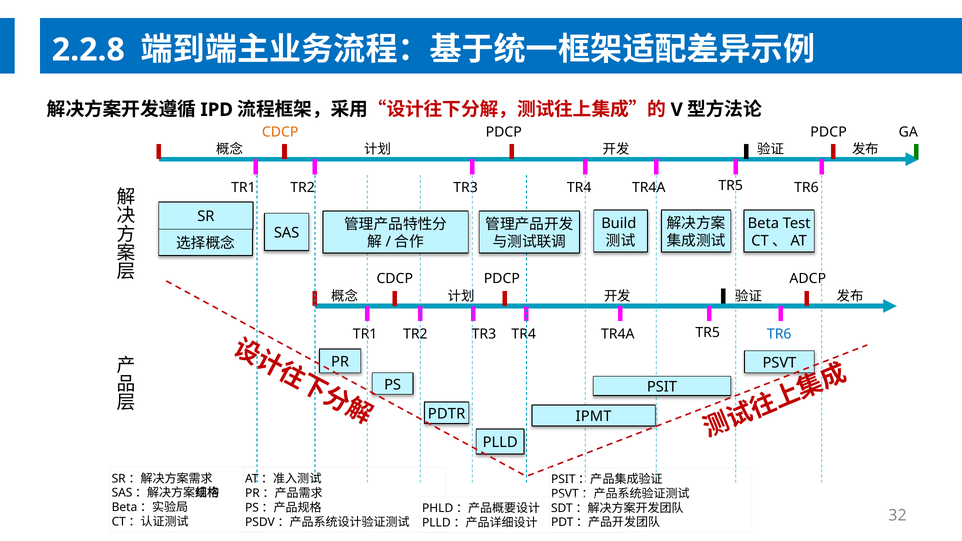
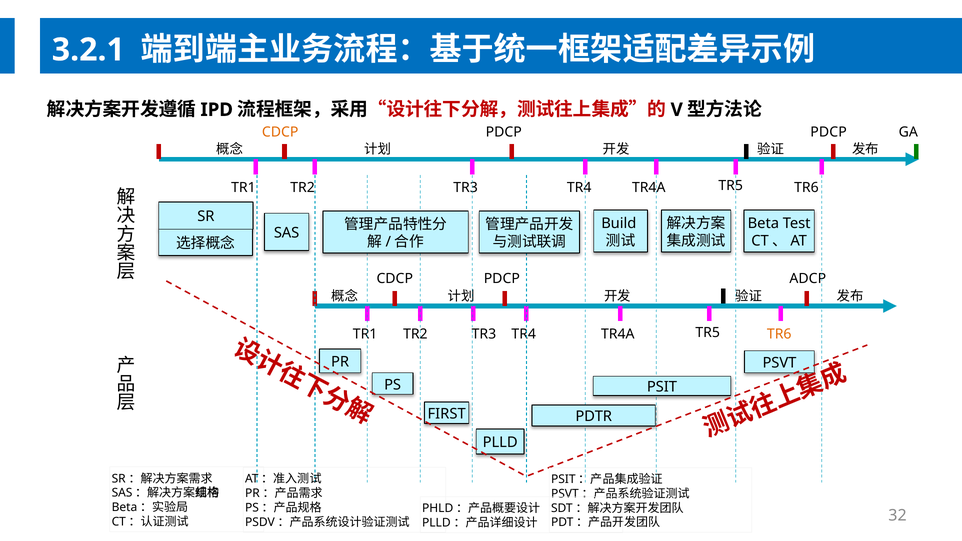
2.2.8: 2.2.8 -> 3.2.1 (88, 50)
TR6 colour: blue -> orange (779, 334)
PDTR: PDTR -> FIRST (447, 414)
IPMT: IPMT -> PDTR (594, 416)
